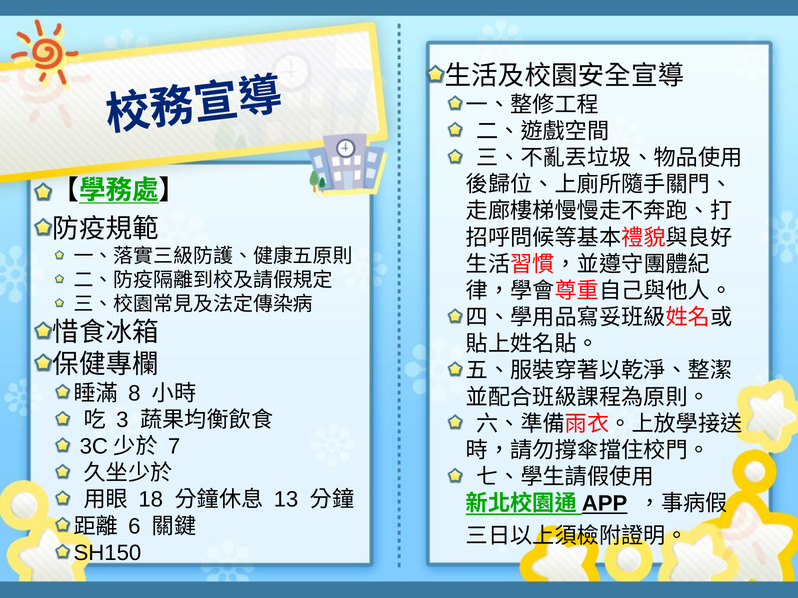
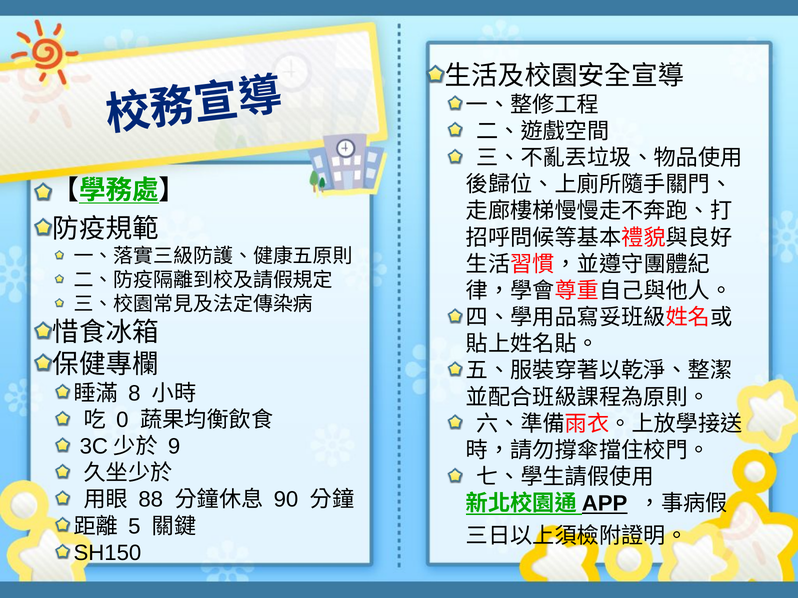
3: 3 -> 0 (122, 420)
7: 7 -> 9 (174, 447)
18: 18 -> 88 (151, 500)
13: 13 -> 90 (286, 500)
6: 6 -> 5 (134, 527)
